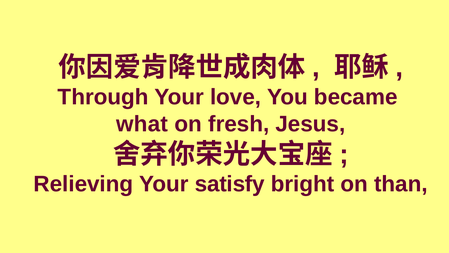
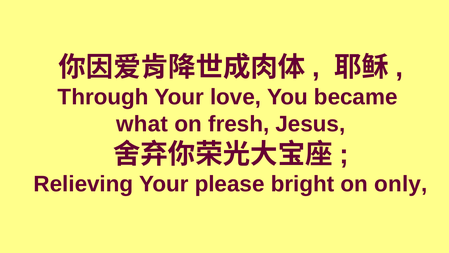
satisfy: satisfy -> please (230, 184)
than: than -> only (401, 184)
